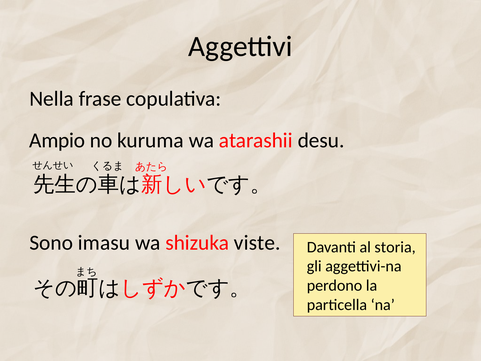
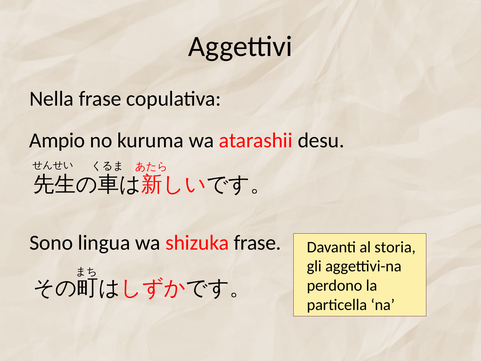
imasu: imasu -> lingua (104, 243)
shizuka viste: viste -> frase (258, 243)
